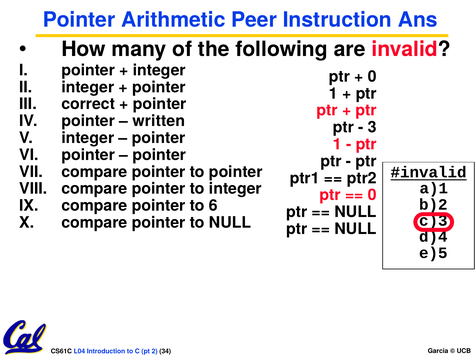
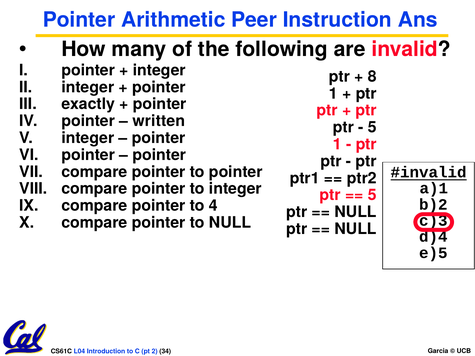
0: 0 -> 8 (372, 77)
correct: correct -> exactly (88, 104)
3: 3 -> 5 (372, 127)
0: 0 -> 5 (372, 195)
6: 6 -> 4 (213, 206)
